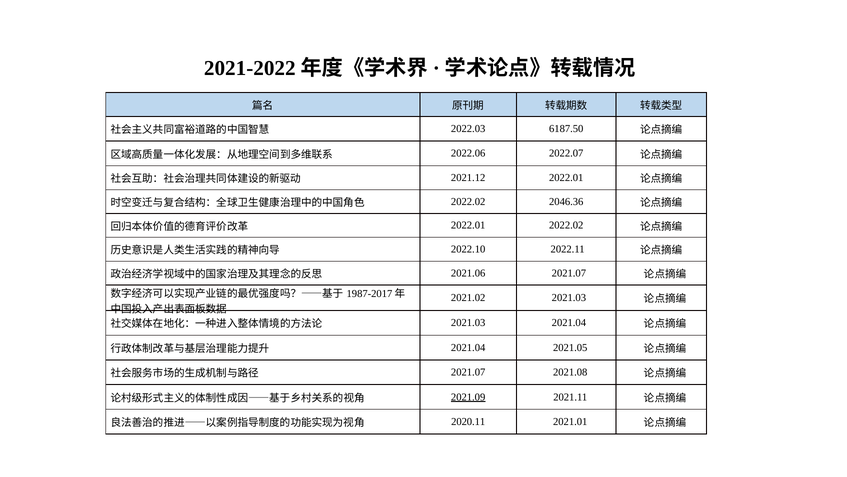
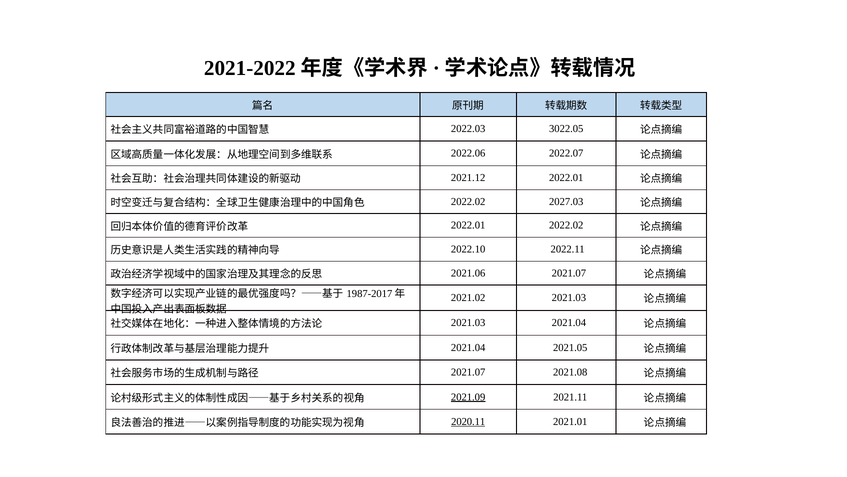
6187.50: 6187.50 -> 3022.05 (566, 129)
2046.36: 2046.36 -> 2027.03 (566, 201)
2020.11 underline: none -> present (468, 421)
